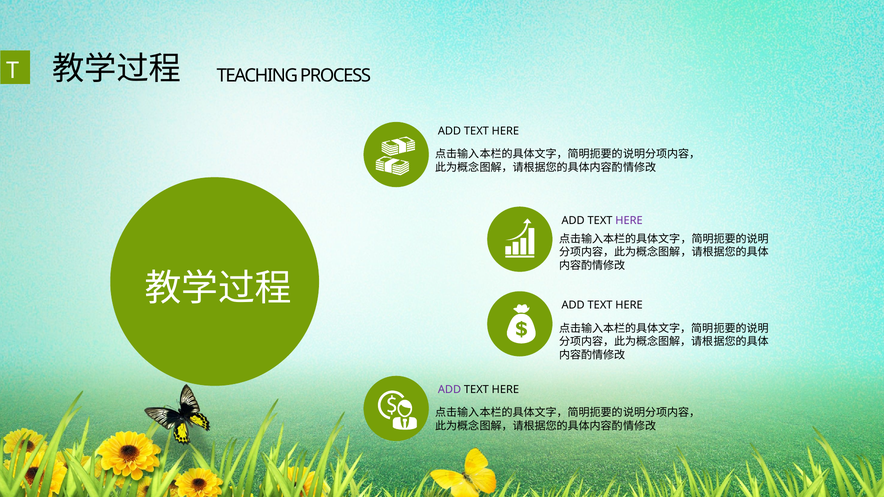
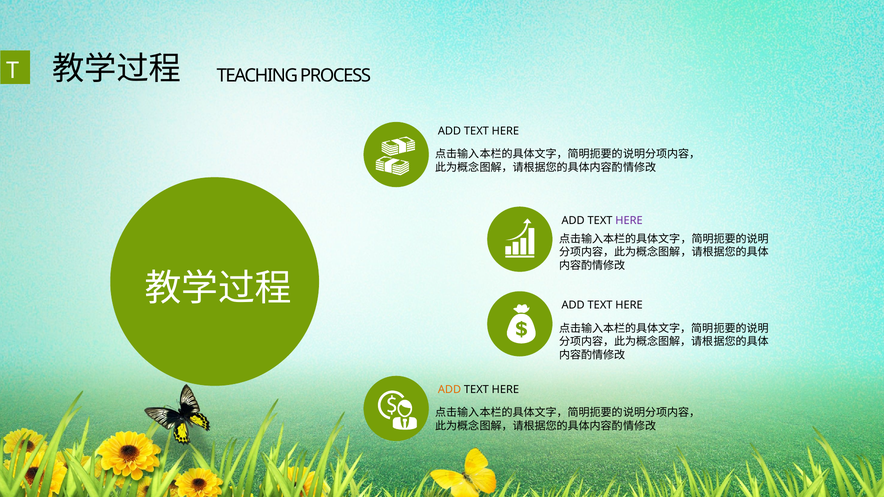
ADD colour: purple -> orange (450, 390)
